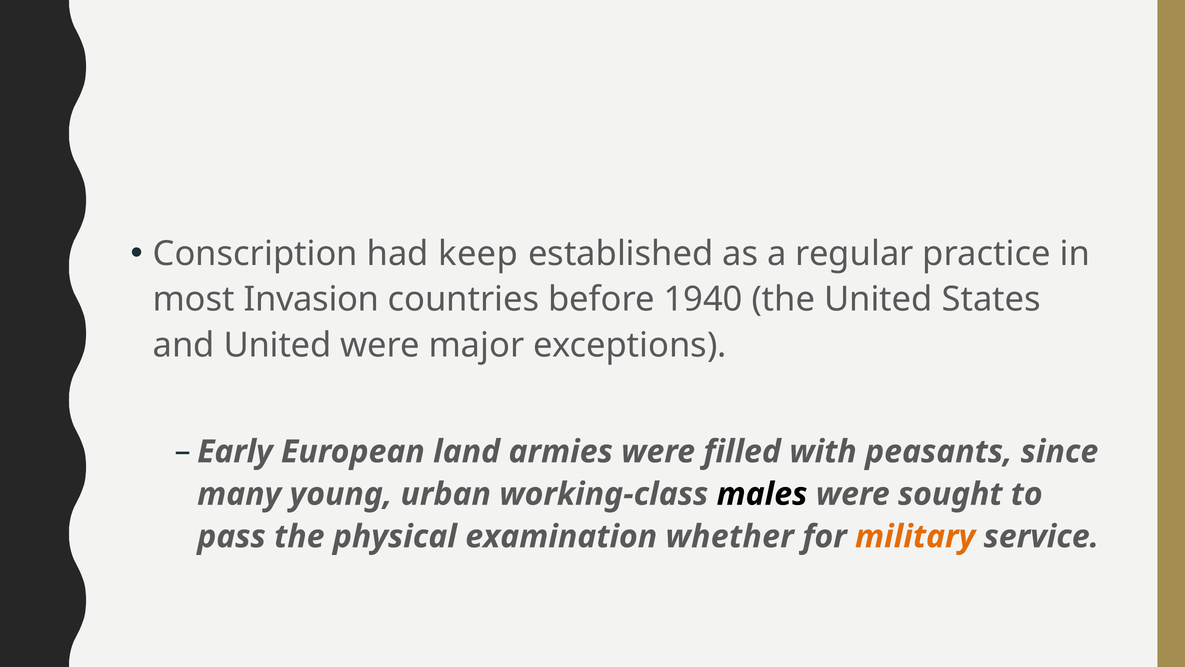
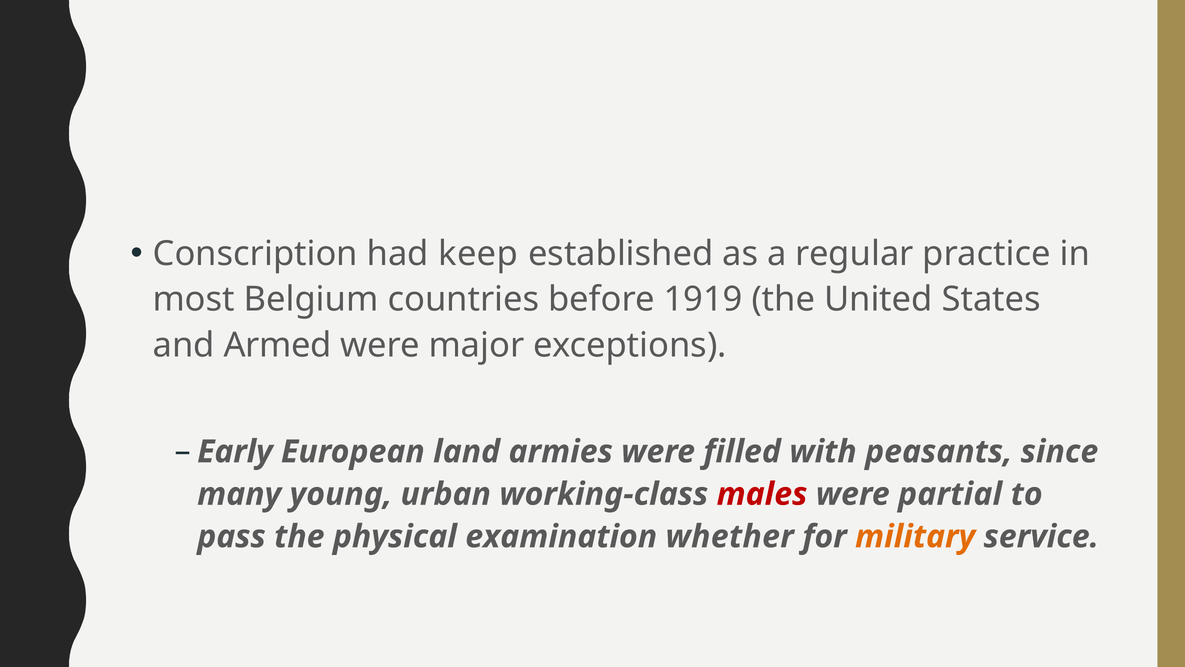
Invasion: Invasion -> Belgium (311, 299)
1940: 1940 -> 1919 (703, 299)
and United: United -> Armed (278, 345)
males colour: black -> red (762, 494)
sought: sought -> partial (950, 494)
